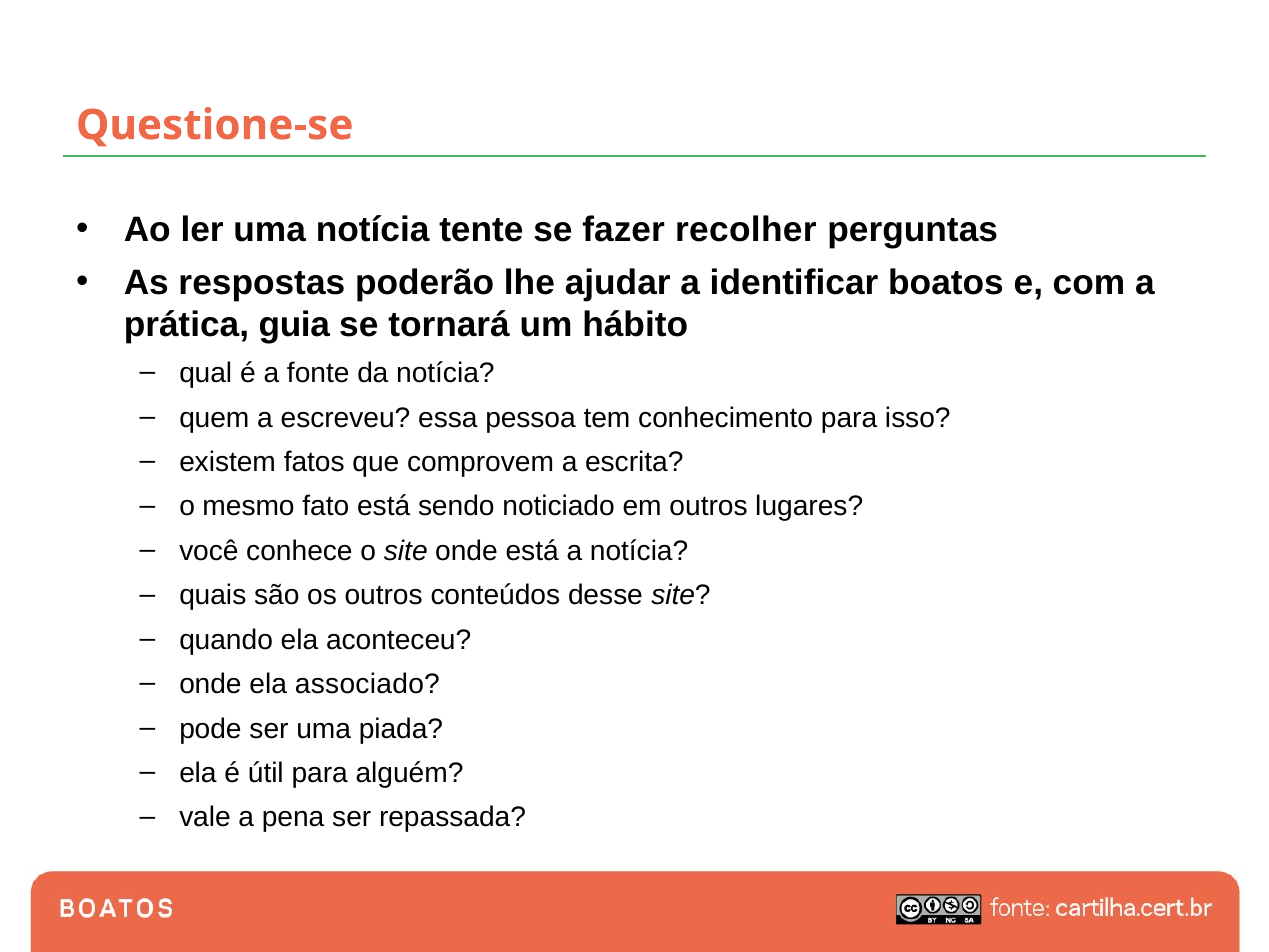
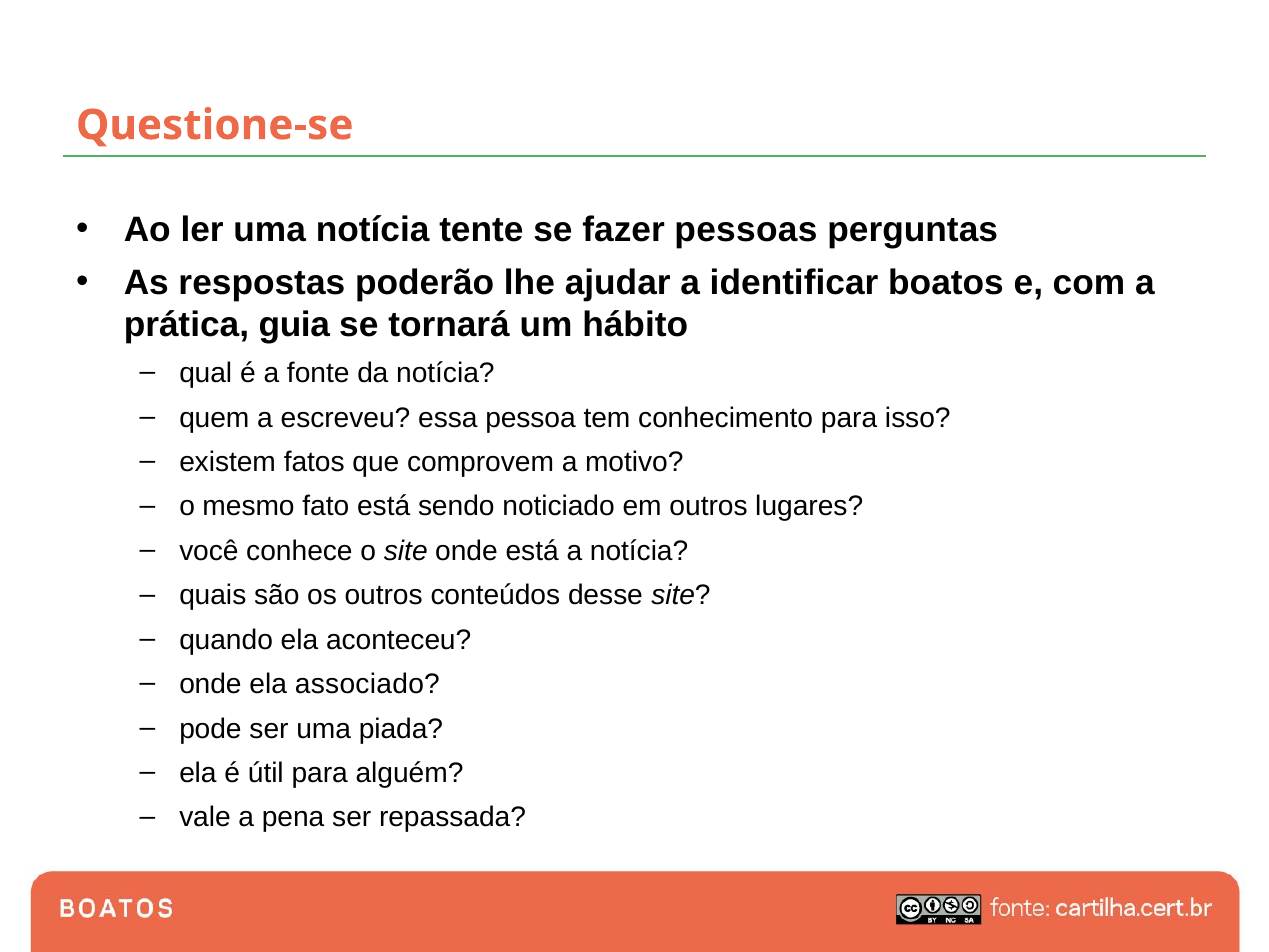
recolher: recolher -> pessoas (746, 230)
escrita: escrita -> motivo (634, 462)
